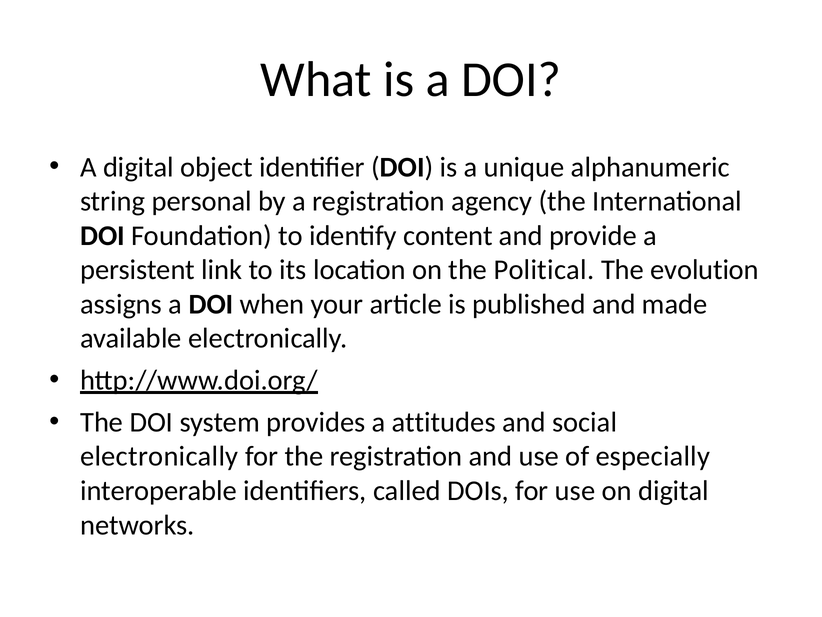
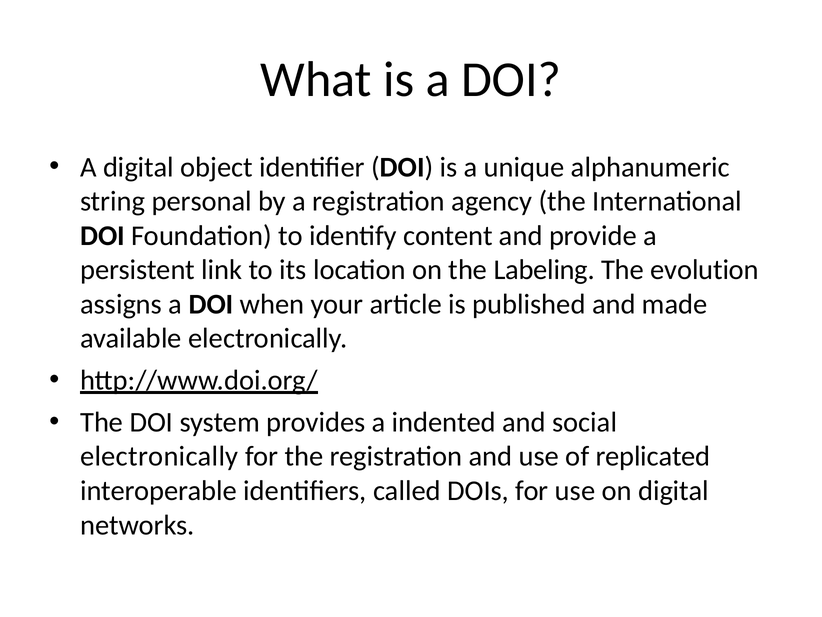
Political: Political -> Labeling (544, 270)
attitudes: attitudes -> indented (444, 422)
especially: especially -> replicated (653, 456)
